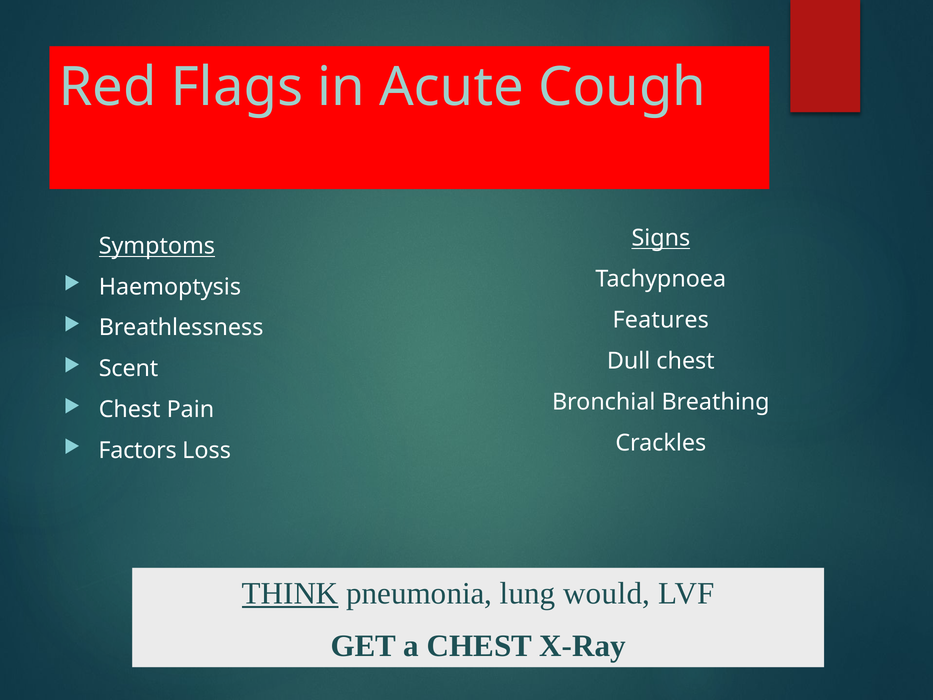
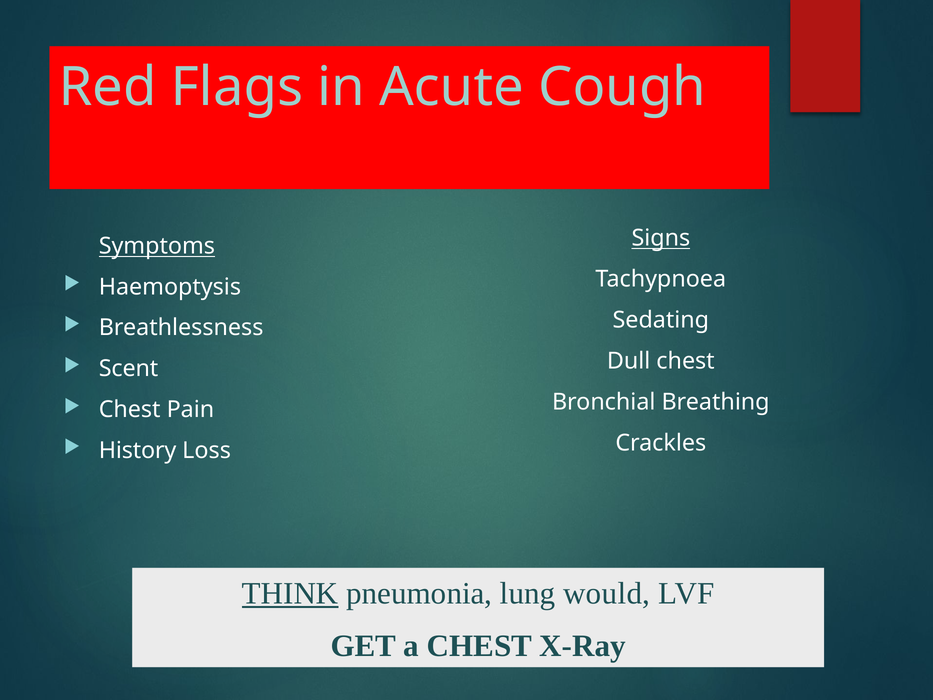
Features: Features -> Sedating (661, 320)
Factors: Factors -> History (138, 451)
